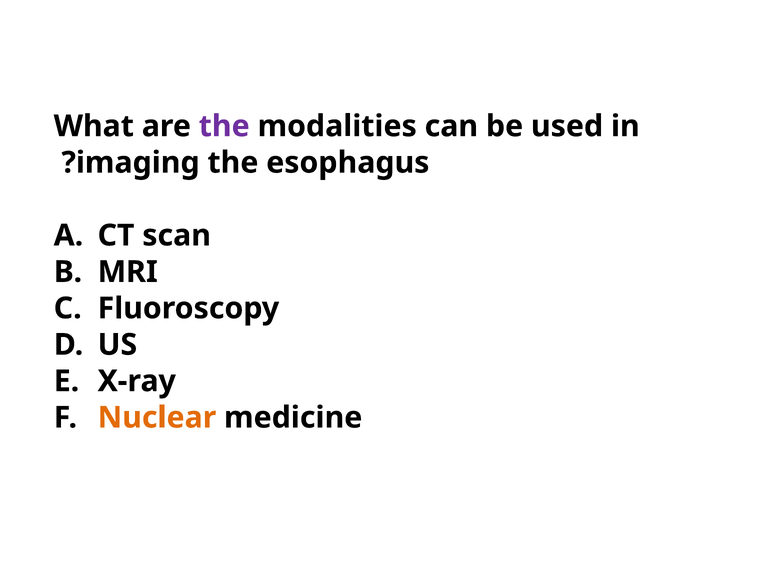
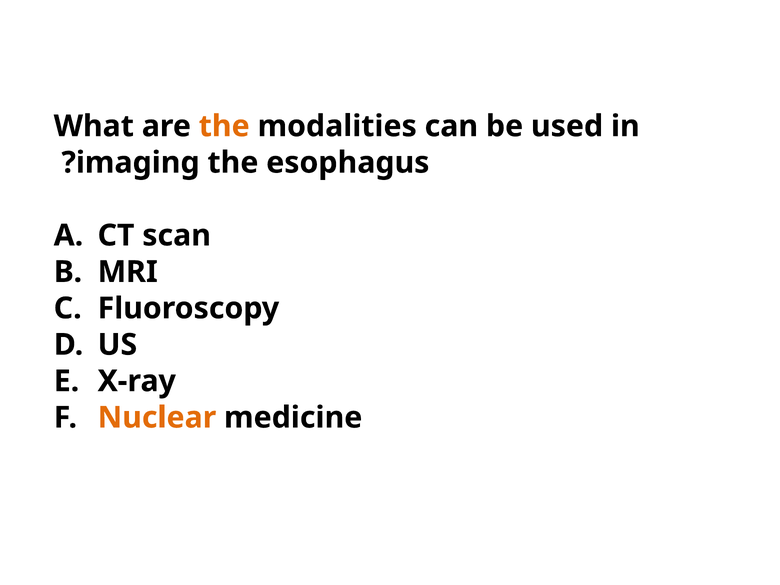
the colour: purple -> orange (224, 126)
